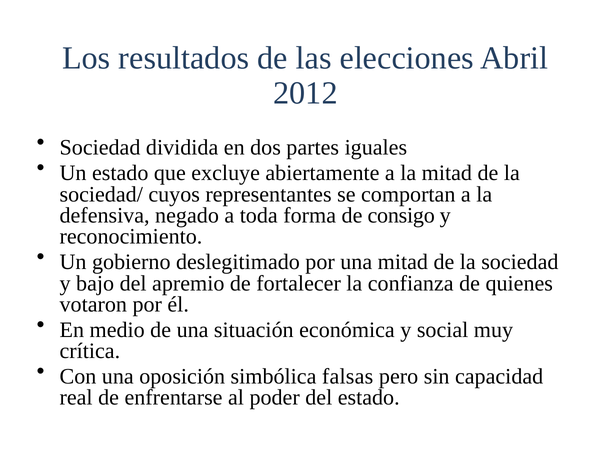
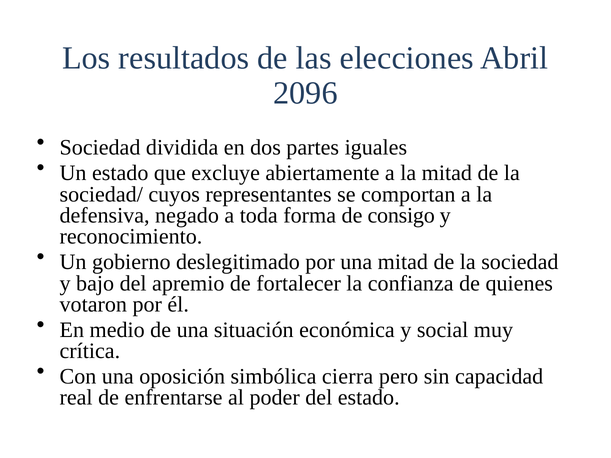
2012: 2012 -> 2096 (305, 93)
falsas: falsas -> cierra (348, 377)
